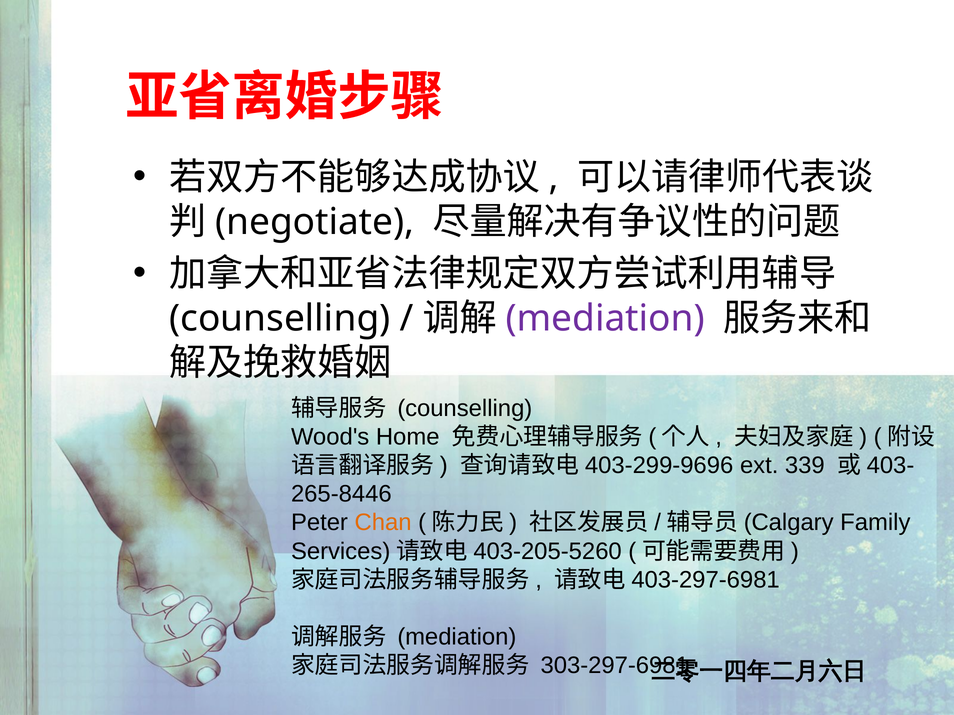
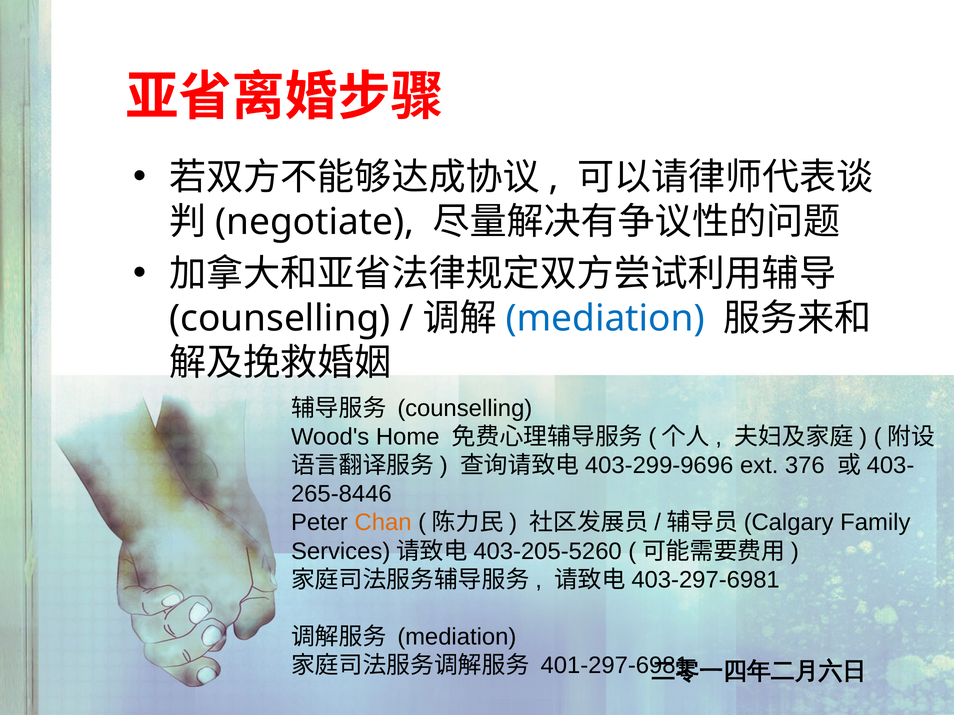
mediation colour: purple -> blue (605, 319)
339: 339 -> 376 (805, 466)
303-297-6981: 303-297-6981 -> 401-297-6981 (615, 666)
